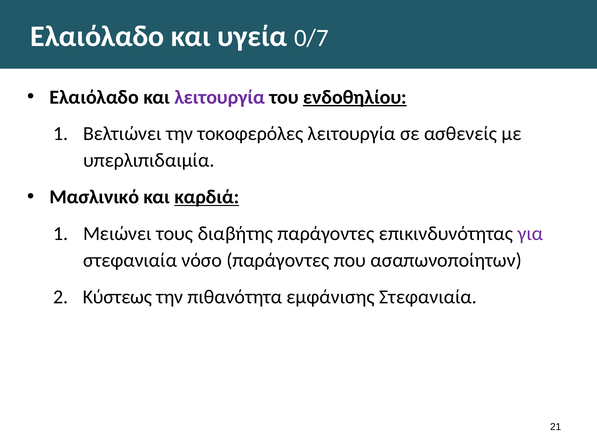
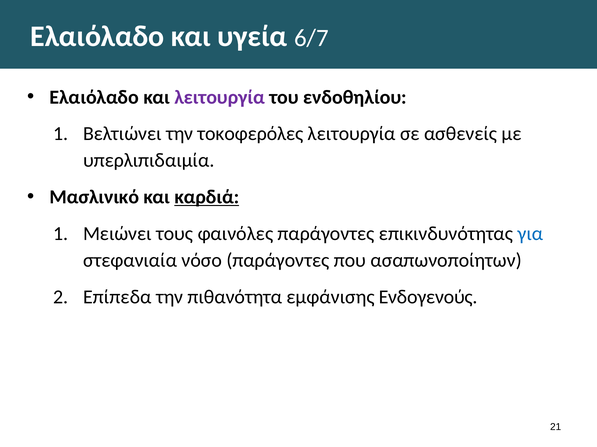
0/7: 0/7 -> 6/7 (311, 38)
ενδοθηλίου underline: present -> none (355, 97)
διαβήτης: διαβήτης -> φαινόλες (235, 234)
για colour: purple -> blue (530, 234)
Κύστεως: Κύστεως -> Επίπεδα (117, 297)
εμφάνισης Στεφανιαία: Στεφανιαία -> Ενδογενούς (428, 297)
